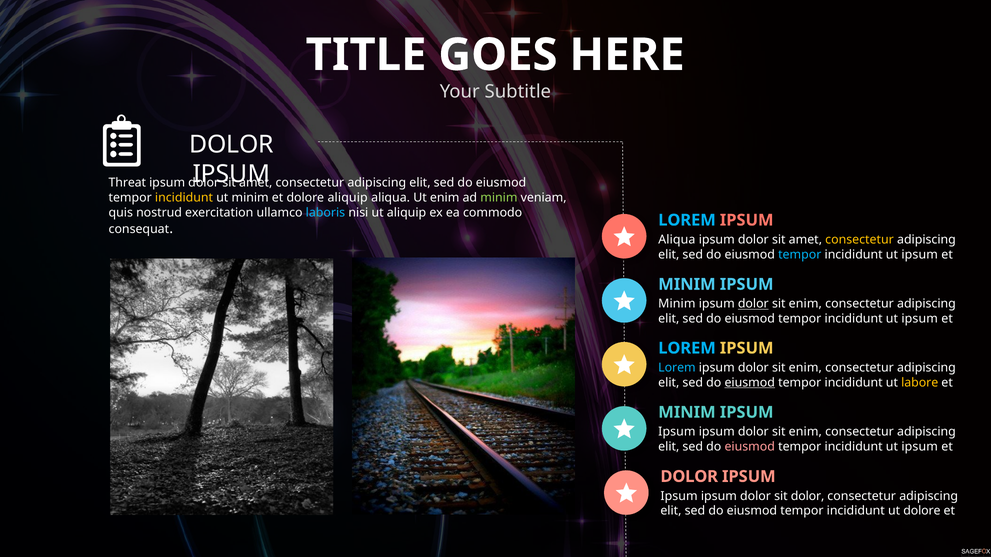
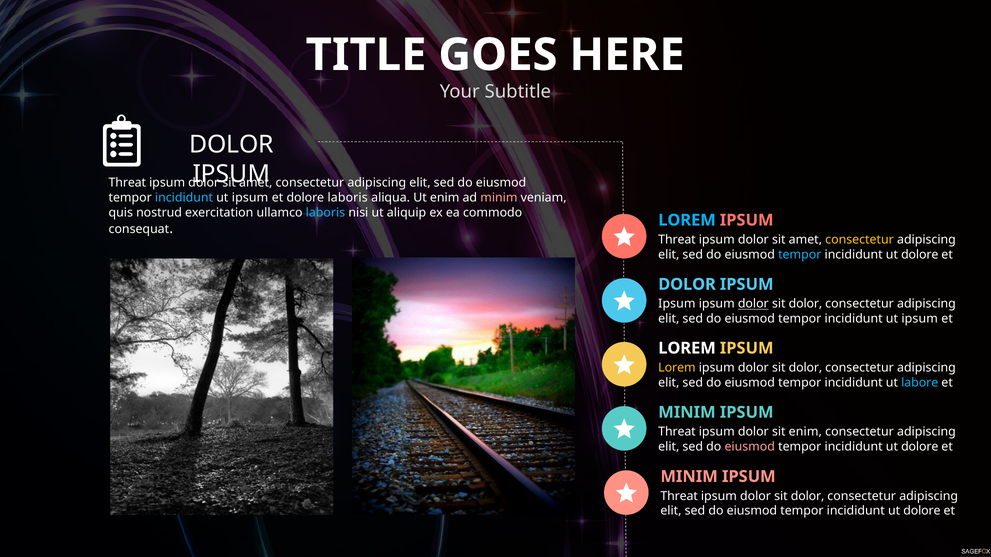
incididunt colour: yellow -> light blue (184, 198)
minim: minim -> ipsum (250, 198)
dolore aliquip: aliquip -> laboris (348, 198)
minim colour: light green -> pink (499, 198)
Aliqua: Aliqua -> Threat (677, 240)
ipsum: ipsum -> dolore (920, 255)
MINIM: MINIM -> DOLOR (687, 285)
Minim: Minim -> Ipsum (677, 304)
enim: enim -> dolor (805, 304)
LOREM colour: light blue -> white (687, 348)
Lorem colour: light blue -> yellow (677, 368)
enim: enim -> dolor (805, 368)
eiusmod underline: present -> none (750, 383)
labore colour: yellow -> light blue (920, 383)
Ipsum: Ipsum -> Threat (677, 432)
ipsum: ipsum -> dolore (920, 447)
DOLOR: DOLOR -> MINIM (689, 477)
Ipsum: Ipsum -> Threat (679, 496)
